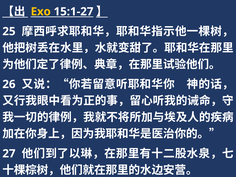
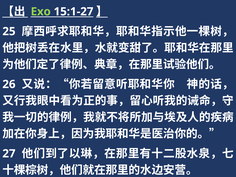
Exo colour: yellow -> light green (41, 12)
